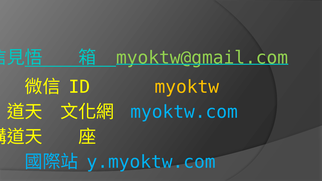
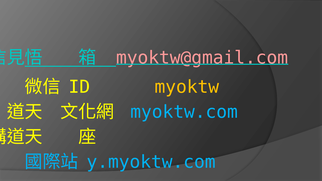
myoktw@gmail.com colour: light green -> pink (202, 58)
